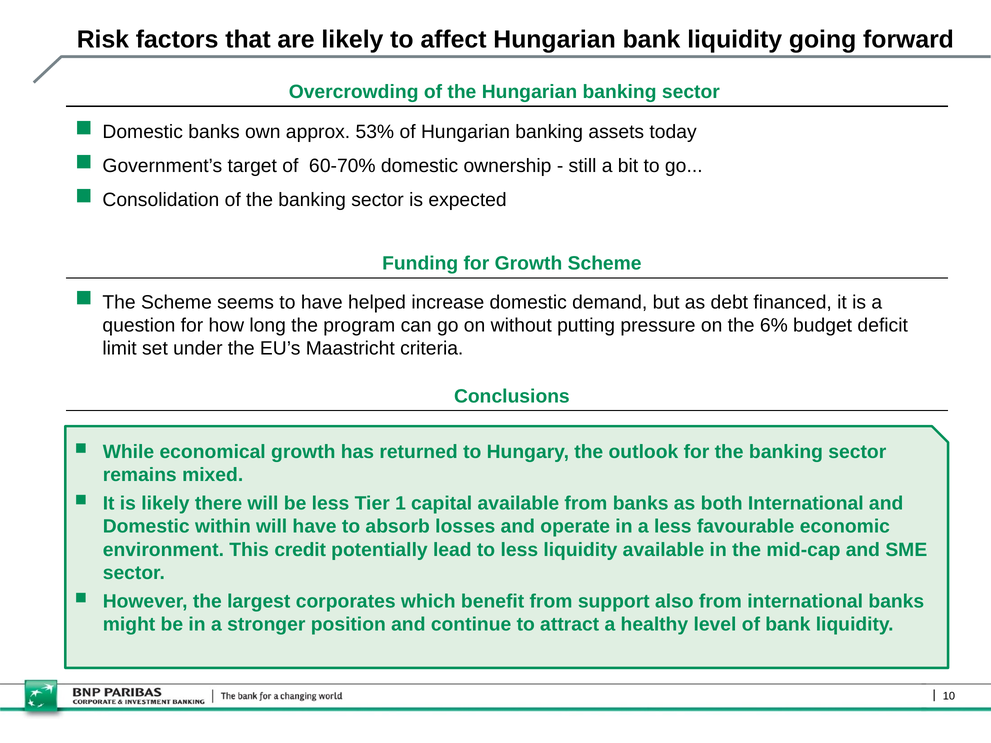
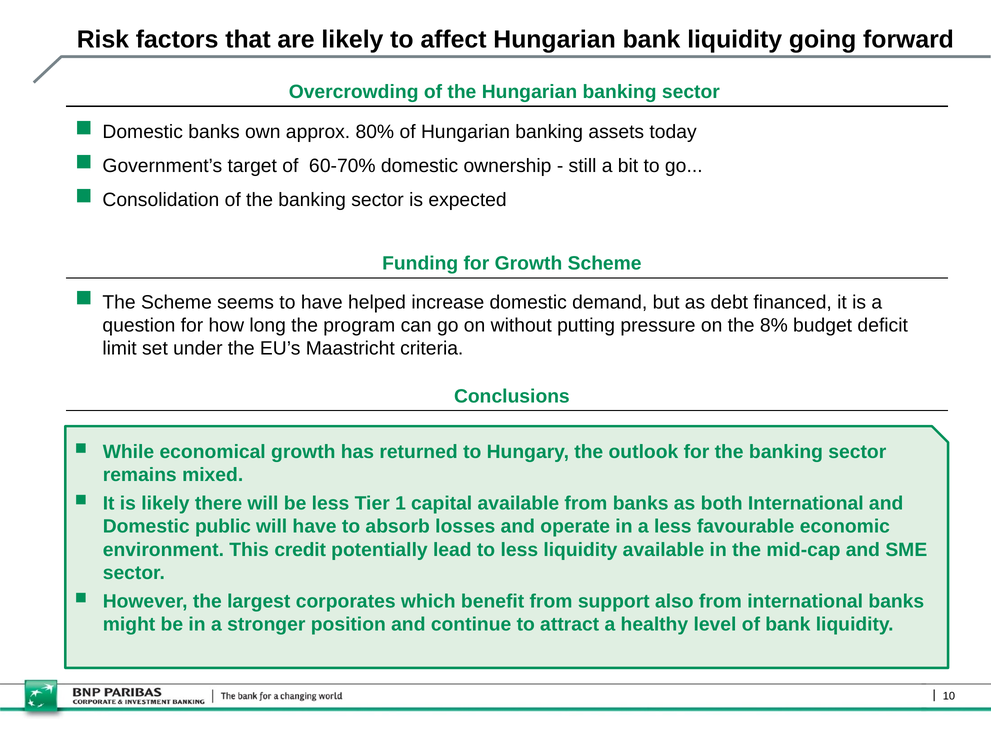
53%: 53% -> 80% (375, 132)
6%: 6% -> 8% (774, 325)
within: within -> public (223, 527)
